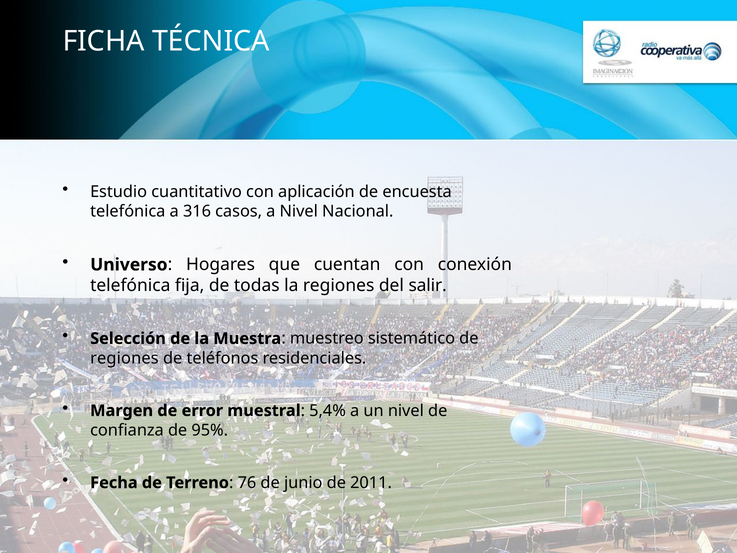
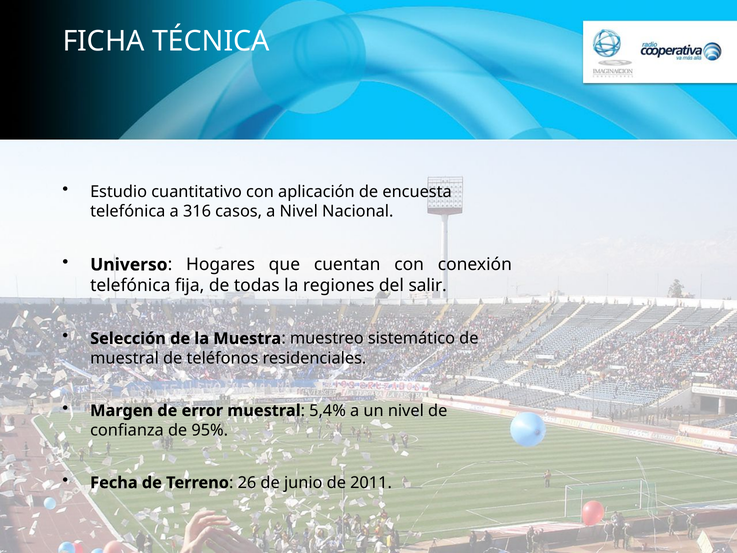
regiones: regiones -> muestral (125, 358)
76: 76 -> 26 (247, 483)
